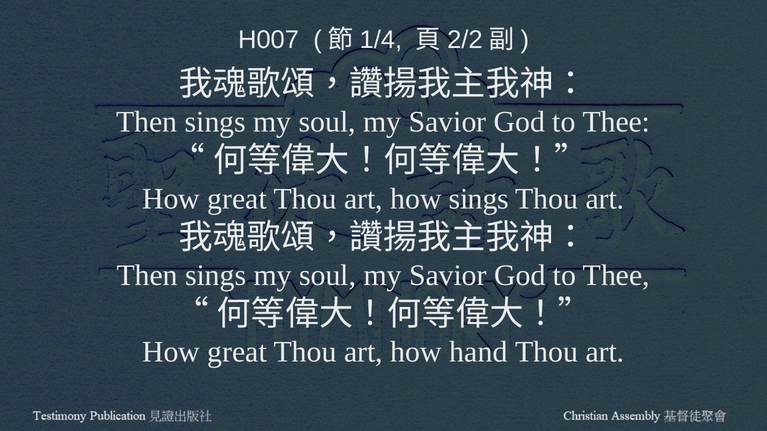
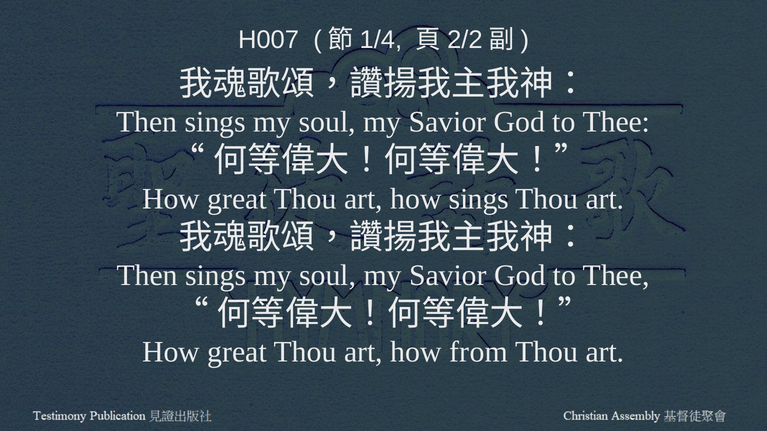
hand: hand -> from (478, 352)
